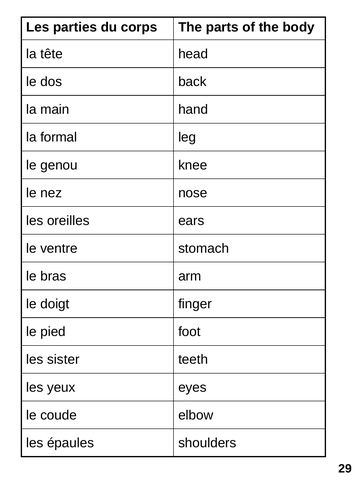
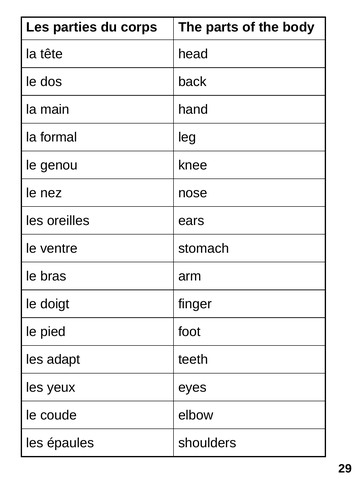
sister: sister -> adapt (63, 359)
